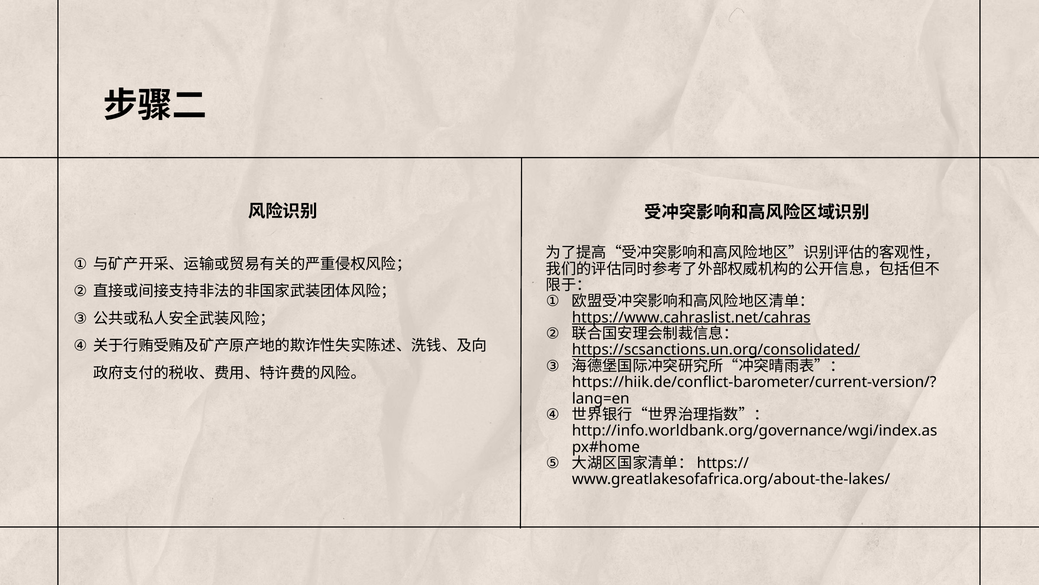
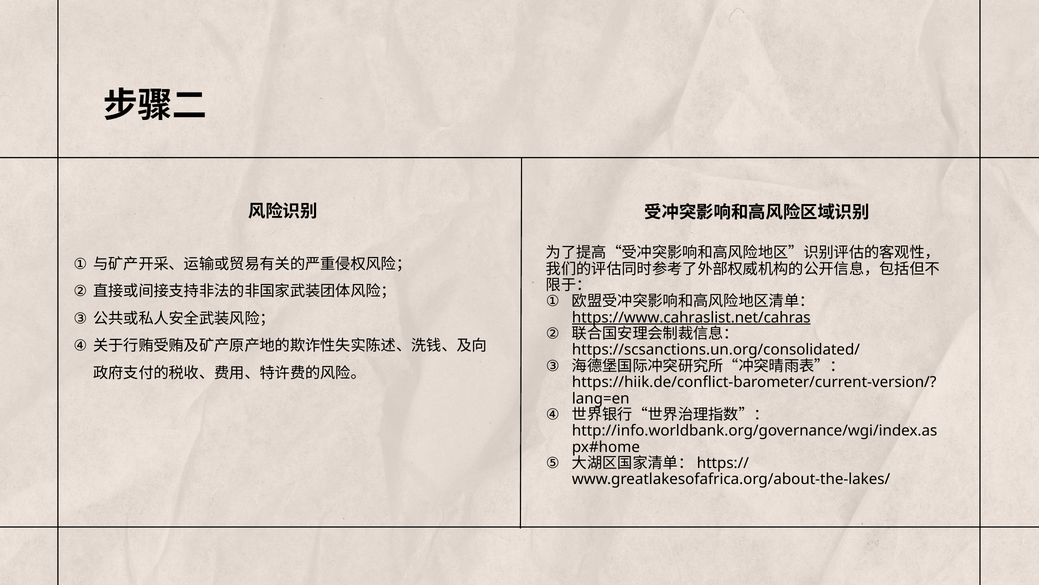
https://scsanctions.un.org/consolidated/ underline: present -> none (716, 350)
